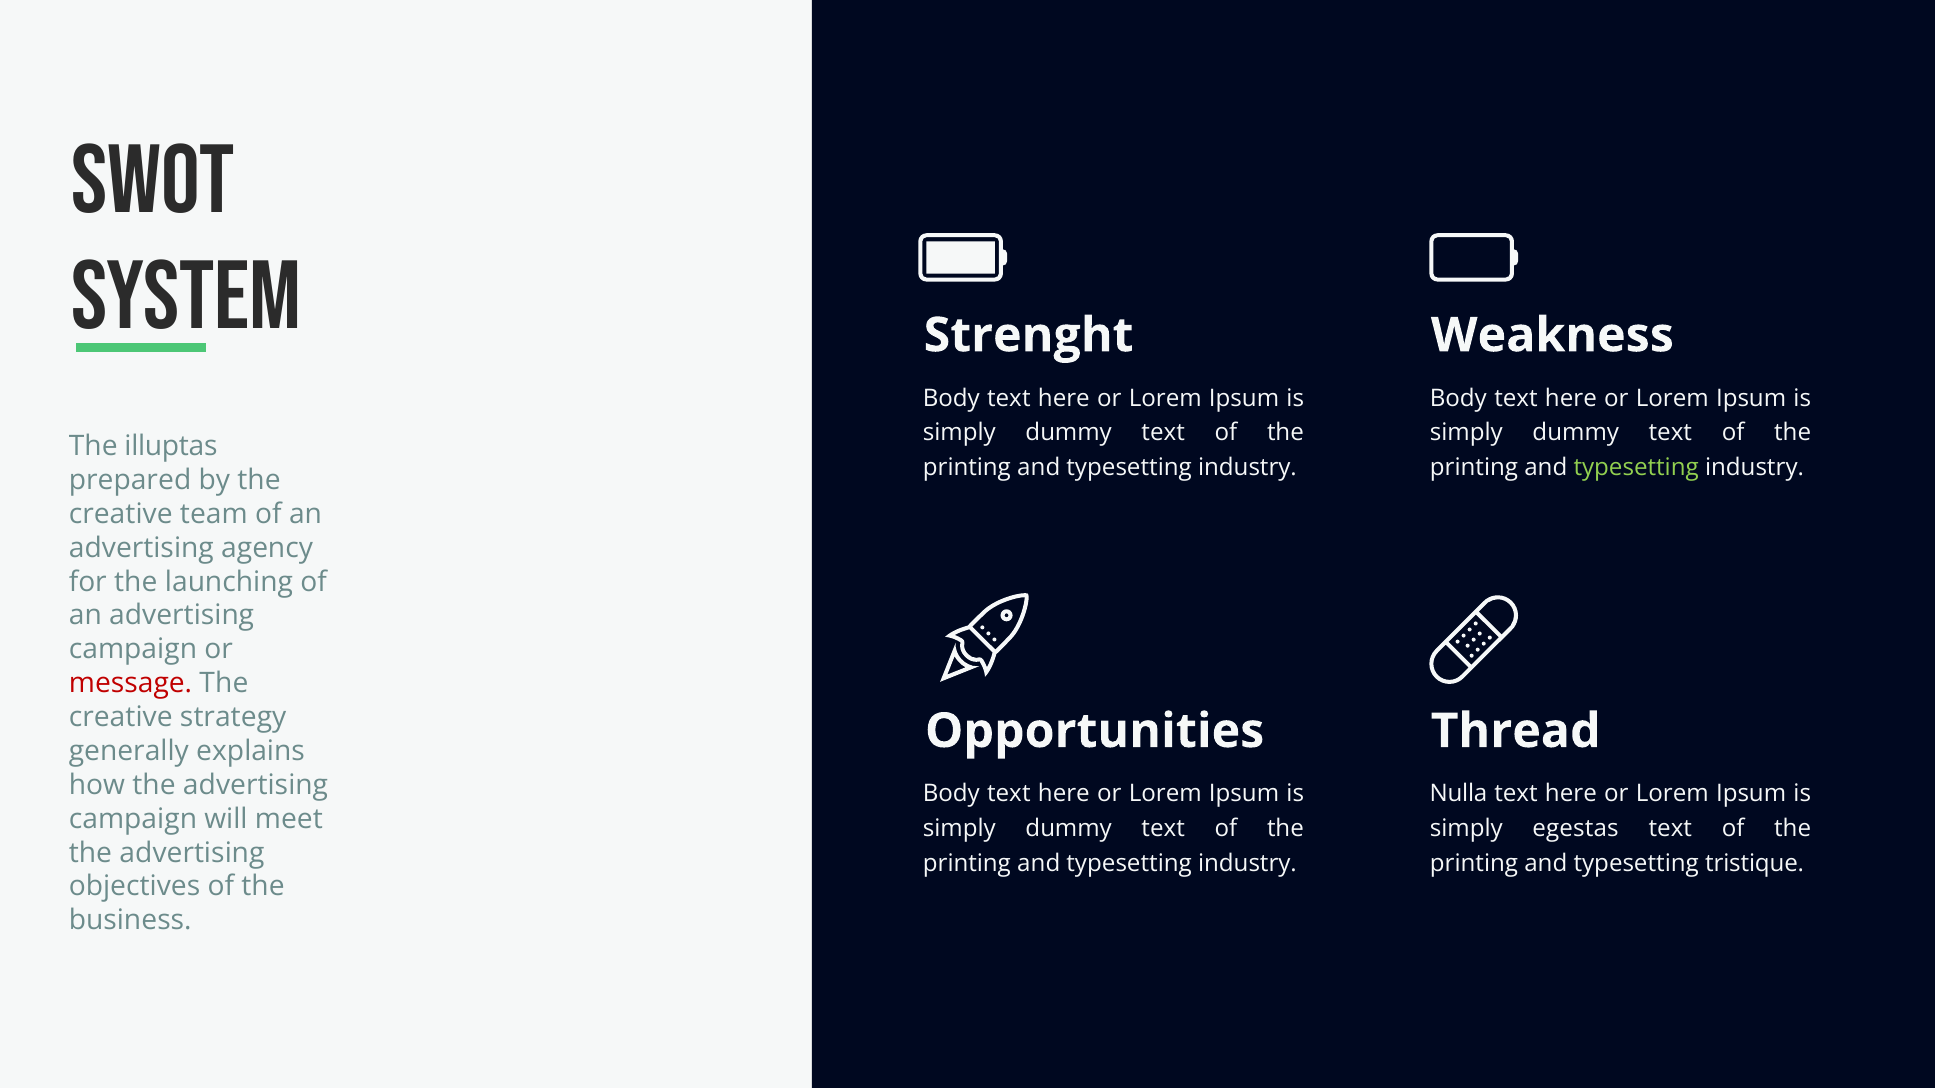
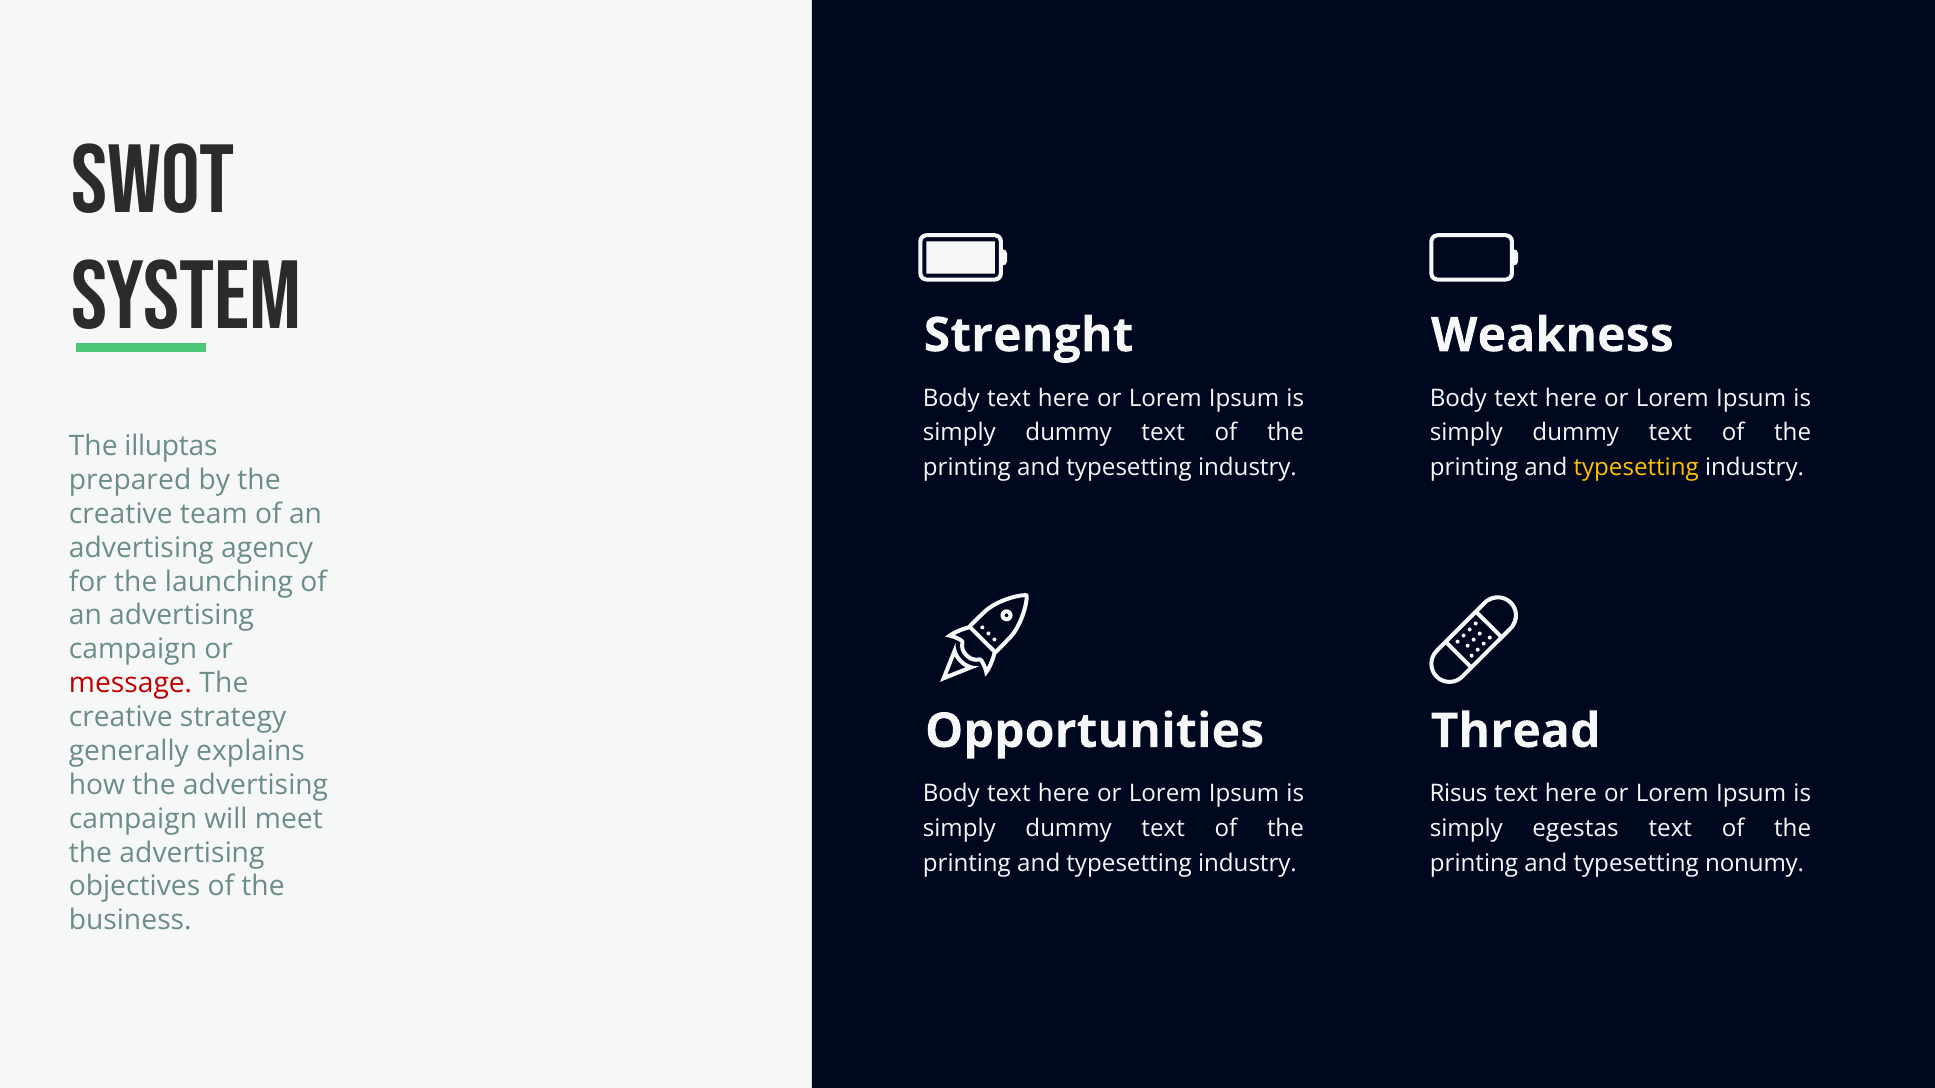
typesetting colour: light green -> yellow (1636, 468)
Nulla: Nulla -> Risus (1458, 794)
tristique: tristique -> nonumy (1755, 864)
